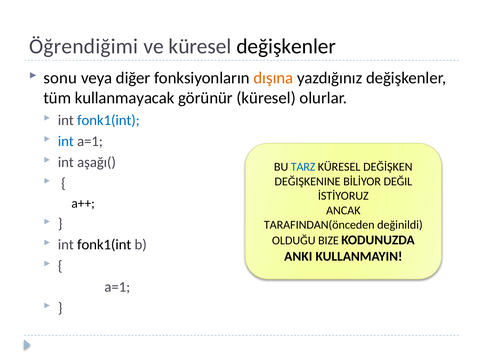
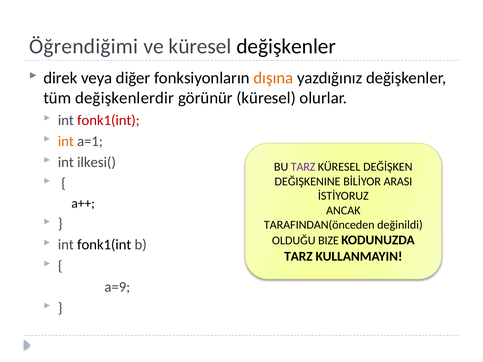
sonu: sonu -> direk (60, 78)
kullanmayacak: kullanmayacak -> değişkenlerdir (125, 98)
fonk1(int colour: blue -> red (108, 120)
int colour: blue -> orange (66, 141)
aşağı(: aşağı( -> ilkesi( (97, 162)
TARZ colour: blue -> purple (303, 167)
DEĞIL: DEĞIL -> ARASI (398, 182)
ANKI: ANKI -> TARZ (298, 257)
a=1: a=1 -> a=9 (117, 287)
